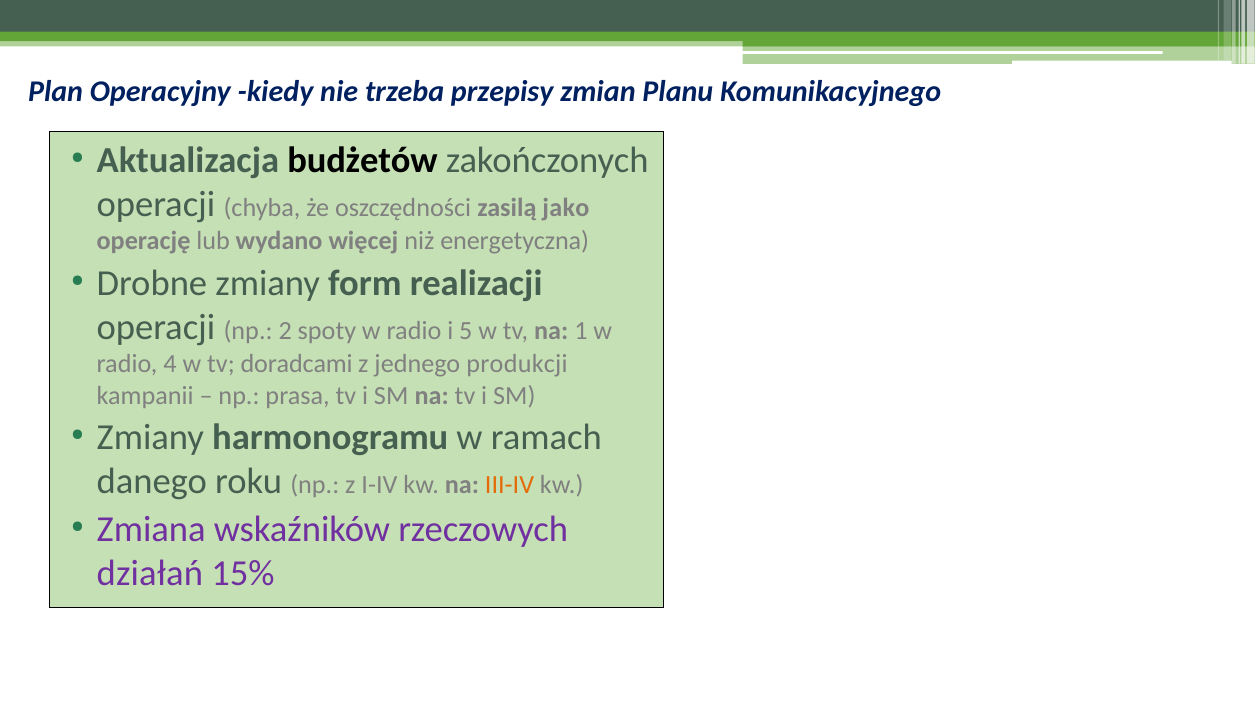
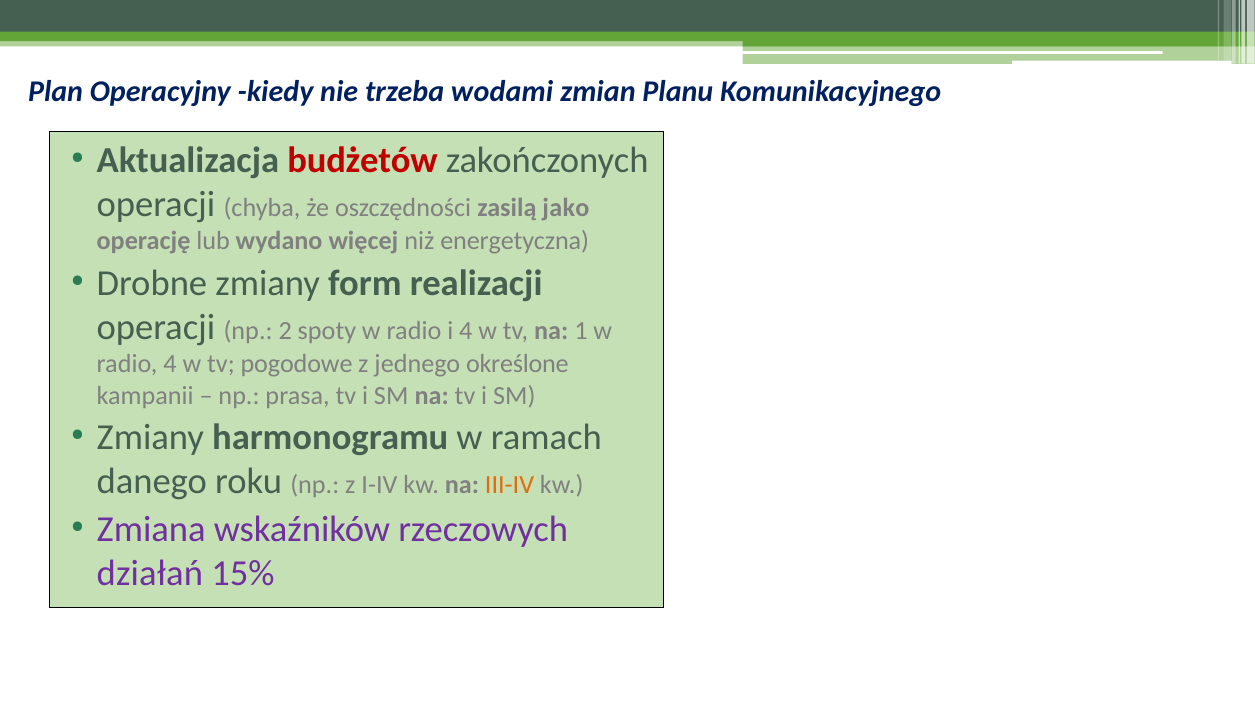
przepisy: przepisy -> wodami (502, 91)
budżetów colour: black -> red (362, 160)
i 5: 5 -> 4 (466, 331)
doradcami: doradcami -> pogodowe (297, 364)
produkcji: produkcji -> określone (517, 364)
